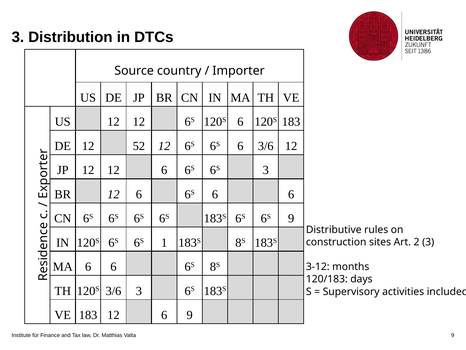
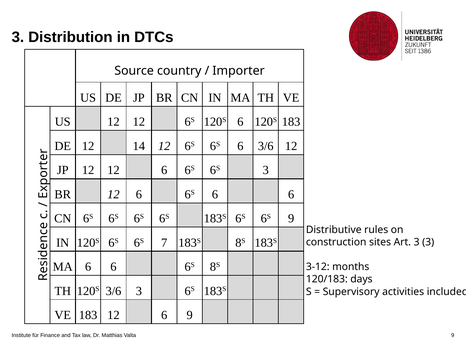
52: 52 -> 14 (139, 146)
1: 1 -> 7 (164, 242)
Art 2: 2 -> 3 (417, 242)
